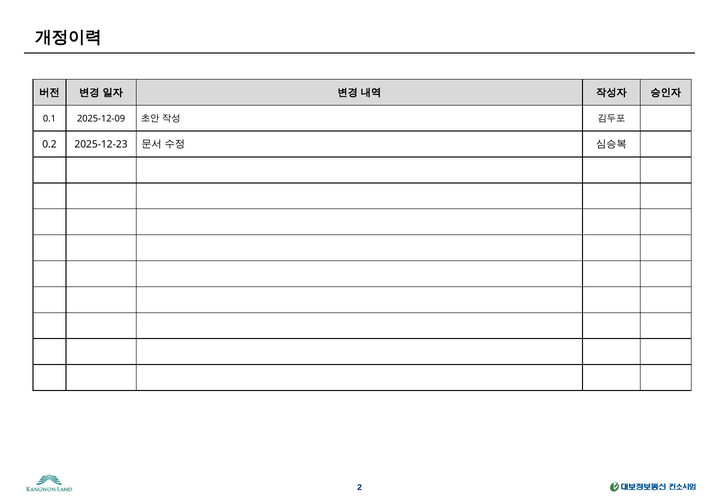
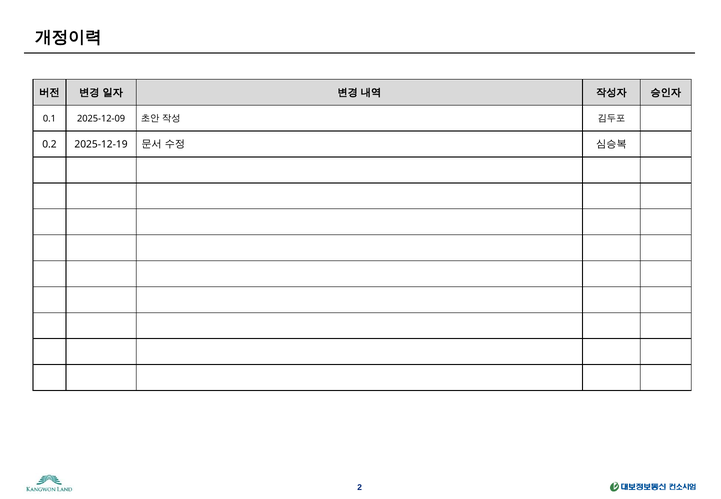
2025-12-23: 2025-12-23 -> 2025-12-19 (101, 145)
